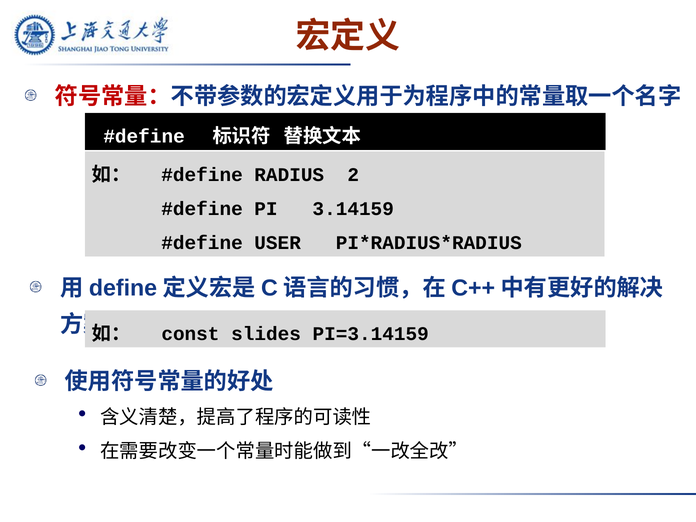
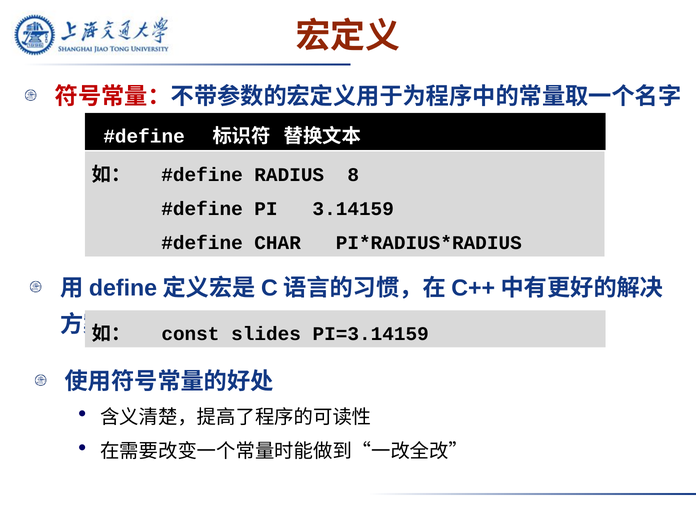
2: 2 -> 8 (353, 175)
USER: USER -> CHAR (278, 243)
